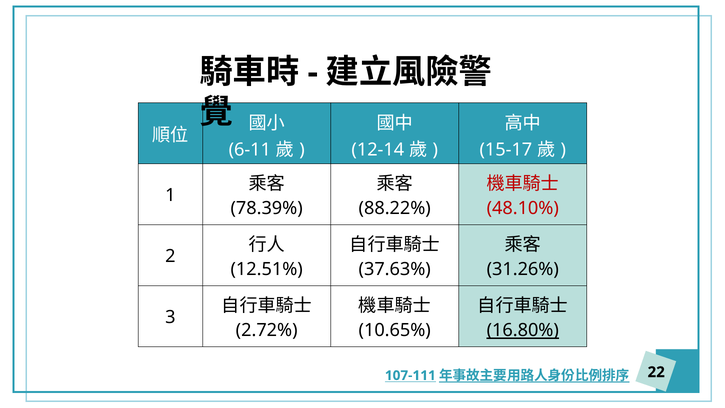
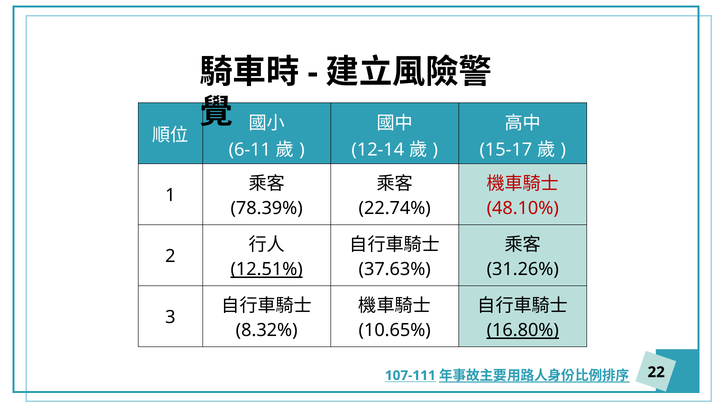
88.22%: 88.22% -> 22.74% (395, 208)
12.51% underline: none -> present (267, 269)
2.72%: 2.72% -> 8.32% (267, 330)
